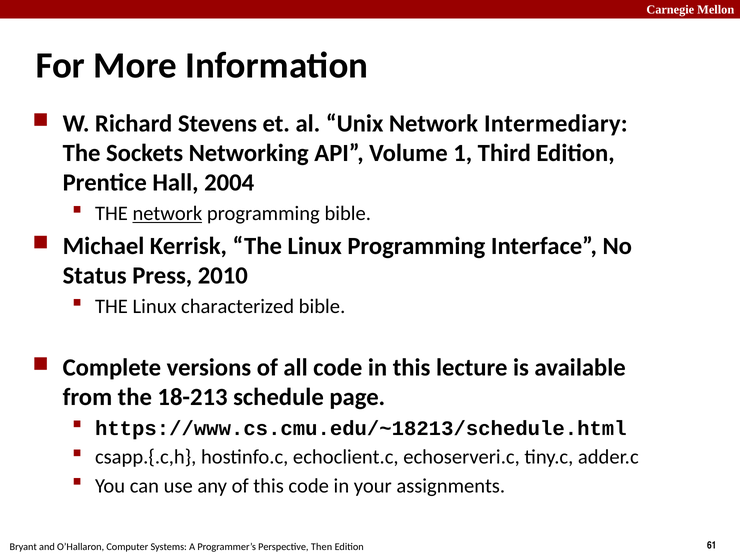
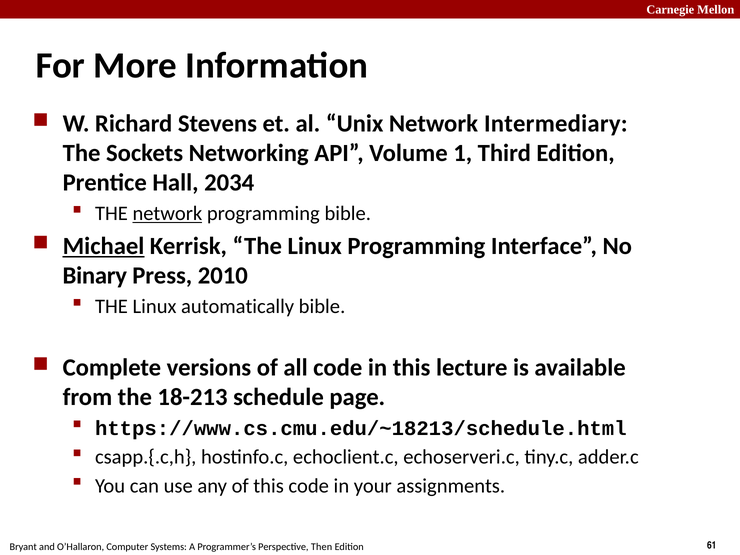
2004: 2004 -> 2034 (229, 183)
Michael underline: none -> present (104, 246)
Status: Status -> Binary (95, 276)
characterized: characterized -> automatically (238, 307)
